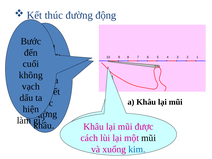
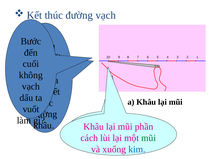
động: động -> vạch (106, 15)
hiện: hiện -> vuốt (31, 109)
được: được -> phần (144, 127)
mũi colour: black -> green (149, 138)
